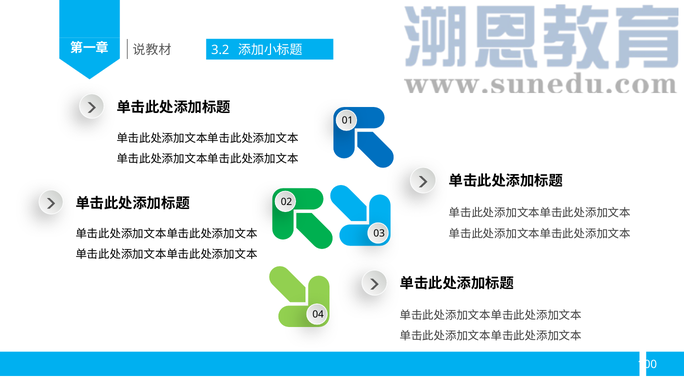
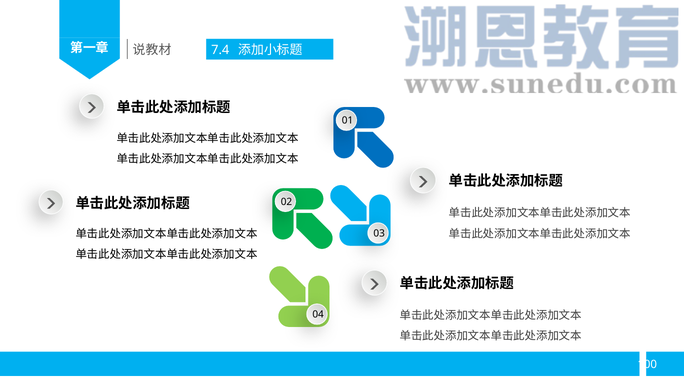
3.2: 3.2 -> 7.4 (220, 50)
